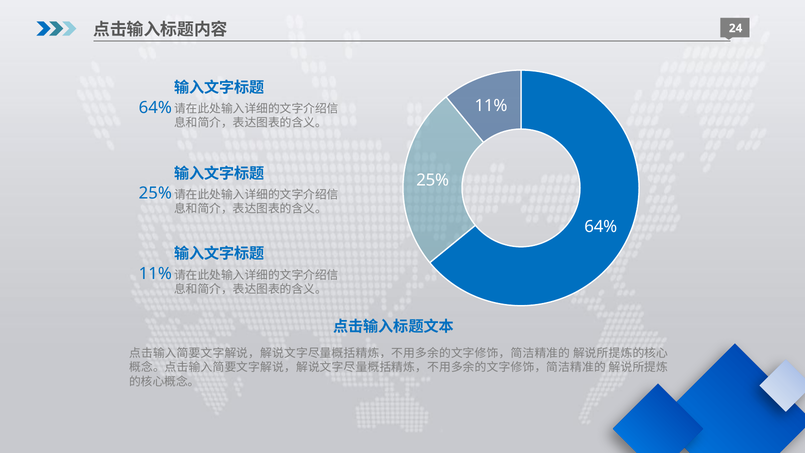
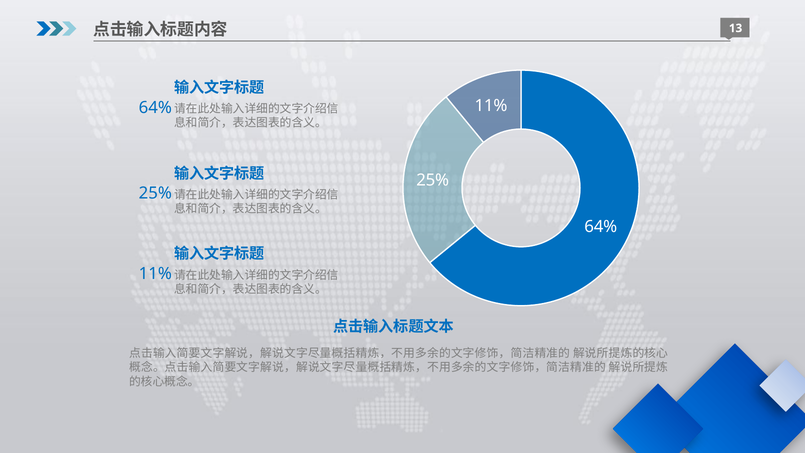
24: 24 -> 13 (736, 28)
